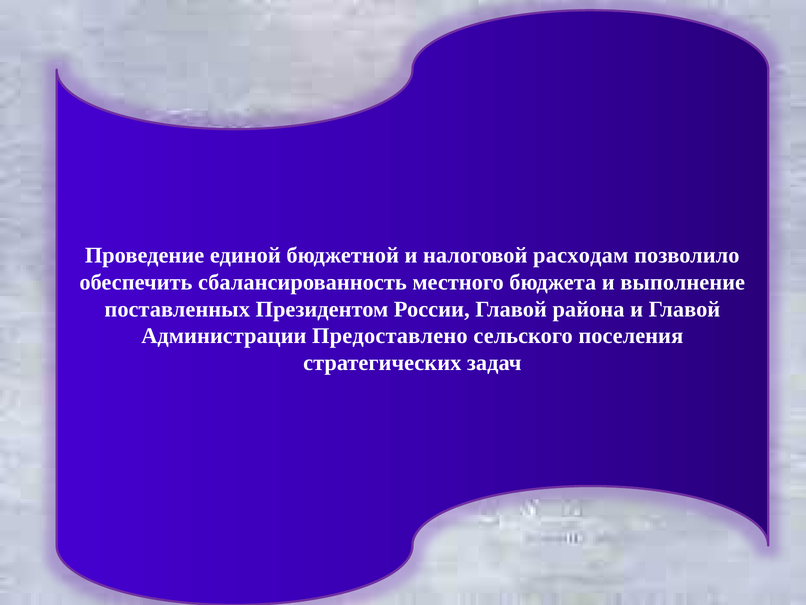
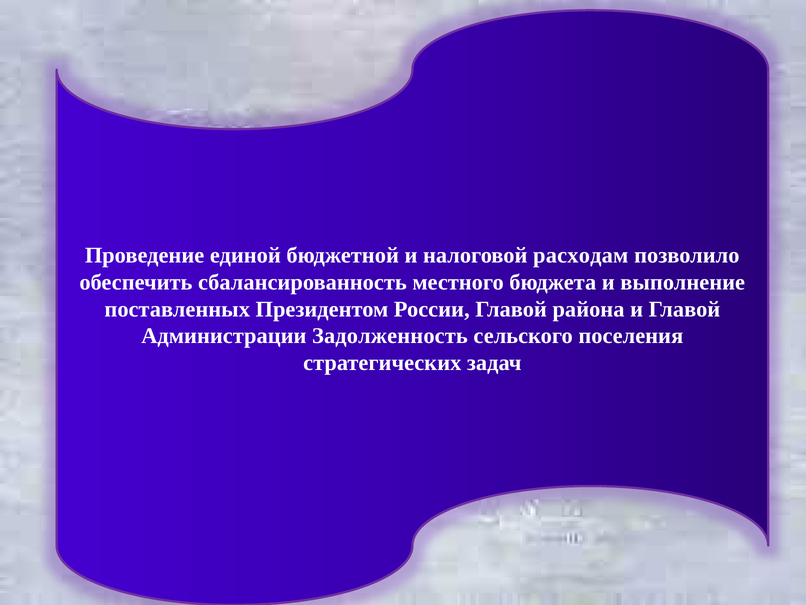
Предоставлено: Предоставлено -> Задолженность (390, 336)
